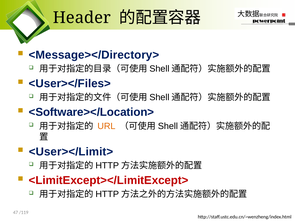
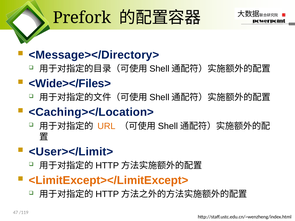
Header: Header -> Prefork (82, 18)
<User></Files>: <User></Files> -> <Wide></Files> (70, 84)
<Software></Location>: <Software></Location> -> <Caching></Location> (91, 112)
<LimitExcept></LimitExcept> colour: red -> orange (109, 180)
